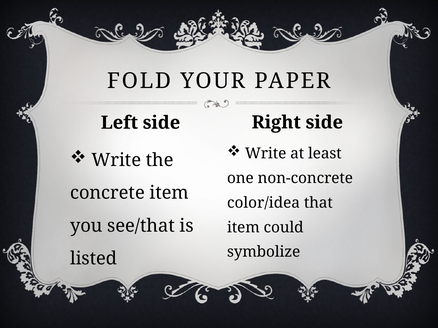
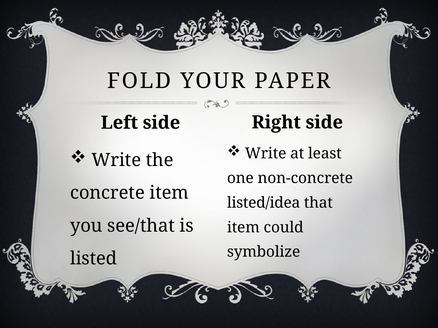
color/idea: color/idea -> listed/idea (264, 203)
